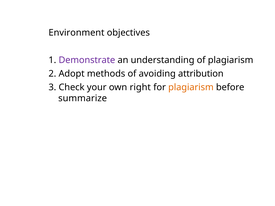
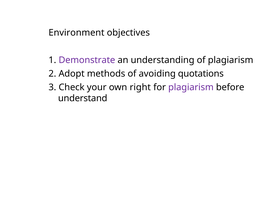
attribution: attribution -> quotations (201, 74)
plagiarism colour: orange -> purple (191, 87)
summarize: summarize -> understand (83, 98)
